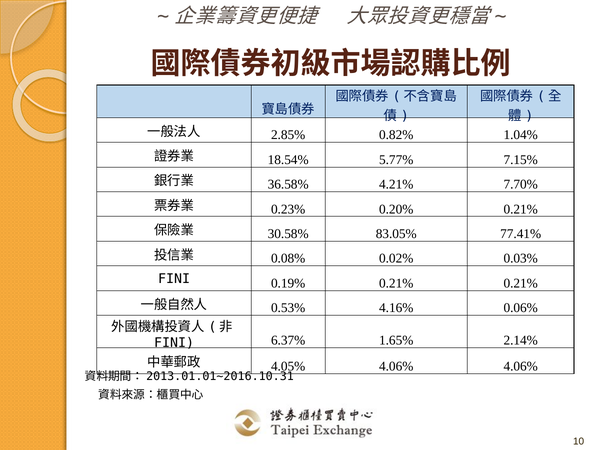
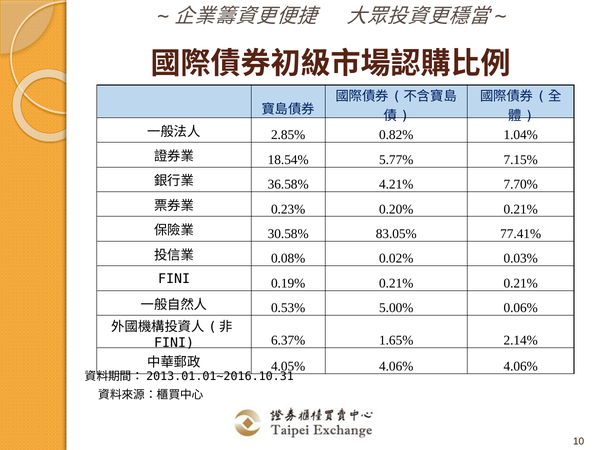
4.16%: 4.16% -> 5.00% (396, 308)
